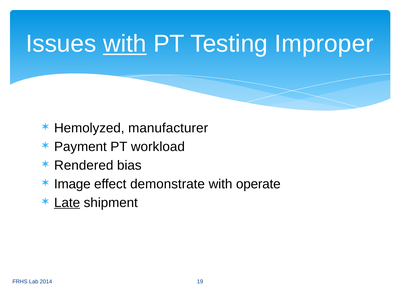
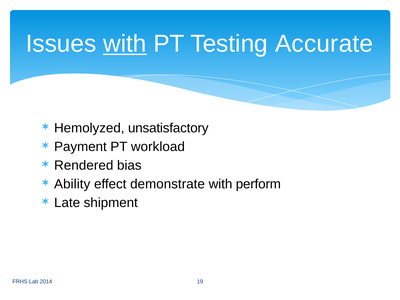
Improper: Improper -> Accurate (324, 44)
manufacturer: manufacturer -> unsatisfactory (168, 128)
Image: Image -> Ability (72, 184)
operate: operate -> perform (258, 184)
Late underline: present -> none (67, 203)
